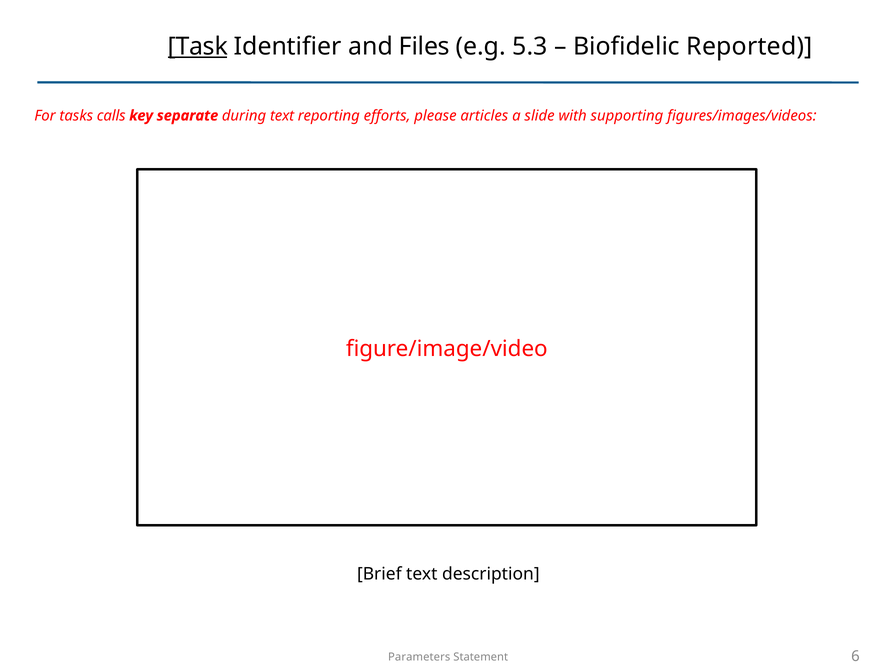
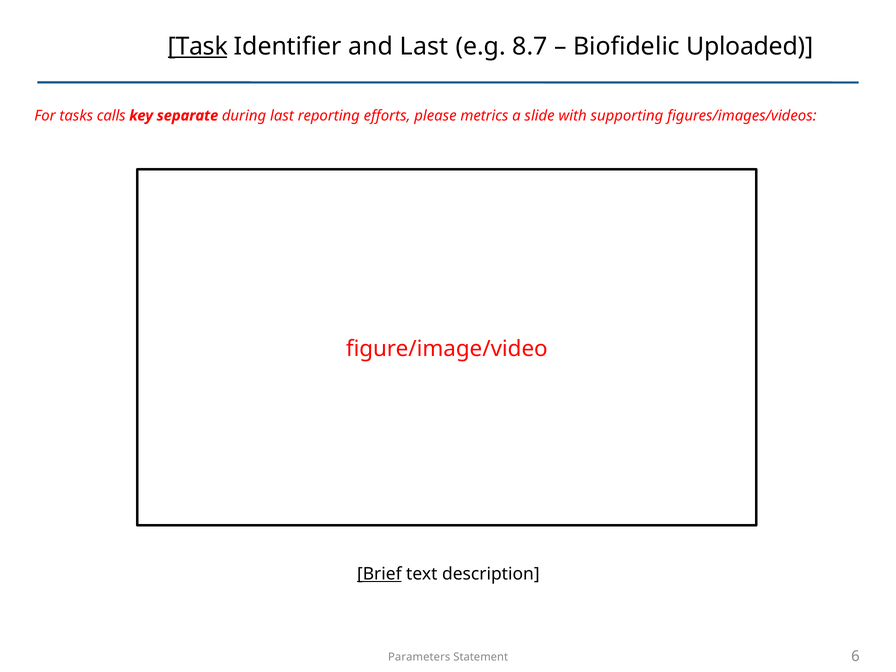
and Files: Files -> Last (424, 47)
5.3: 5.3 -> 8.7 (530, 47)
Reported: Reported -> Uploaded (750, 47)
during text: text -> last (282, 116)
articles: articles -> metrics (484, 116)
Brief underline: none -> present (379, 574)
